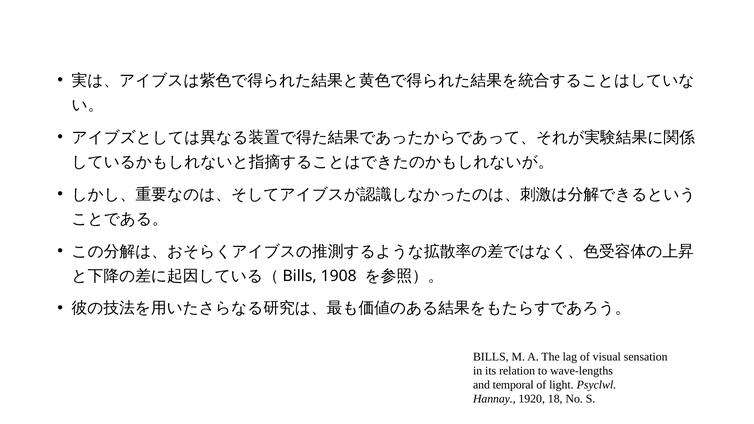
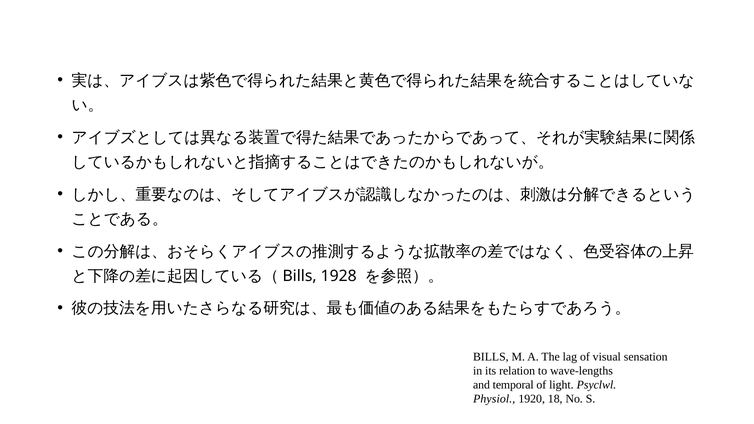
1908: 1908 -> 1928 (339, 276)
Hannay: Hannay -> Physiol (494, 399)
